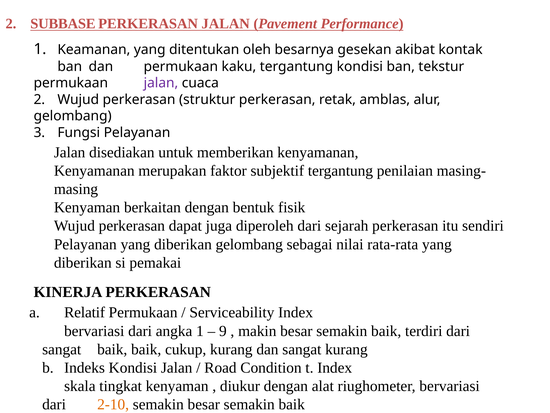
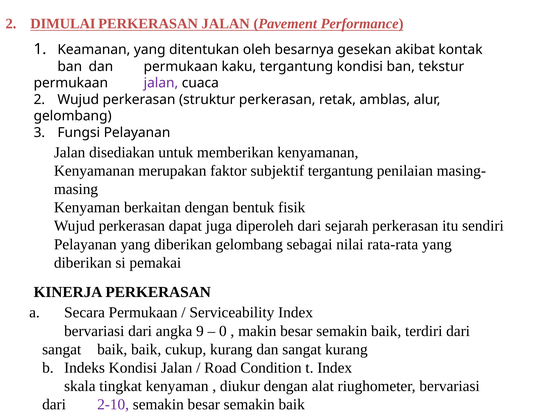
SUBBASE: SUBBASE -> DIMULAI (63, 24)
Relatif: Relatif -> Secara (85, 312)
angka 1: 1 -> 9 (200, 331)
9: 9 -> 0 (223, 331)
2-10 colour: orange -> purple (113, 404)
